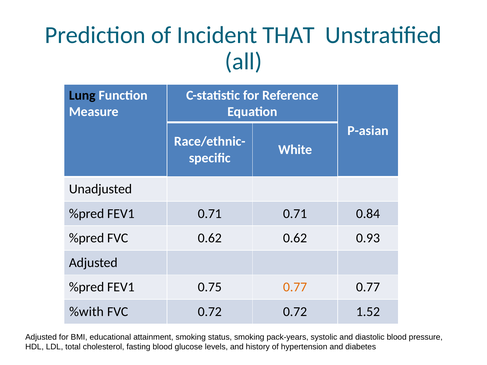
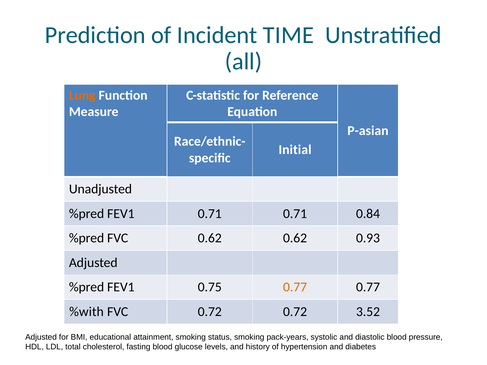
THAT: THAT -> TIME (288, 35)
Lung colour: black -> orange (82, 95)
White: White -> Initial (295, 150)
1.52: 1.52 -> 3.52 (368, 312)
